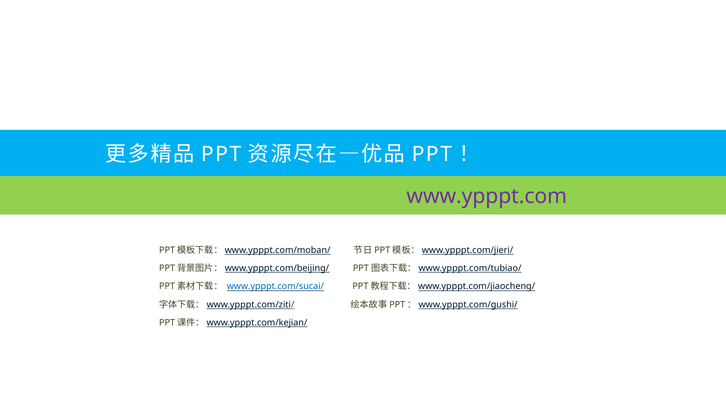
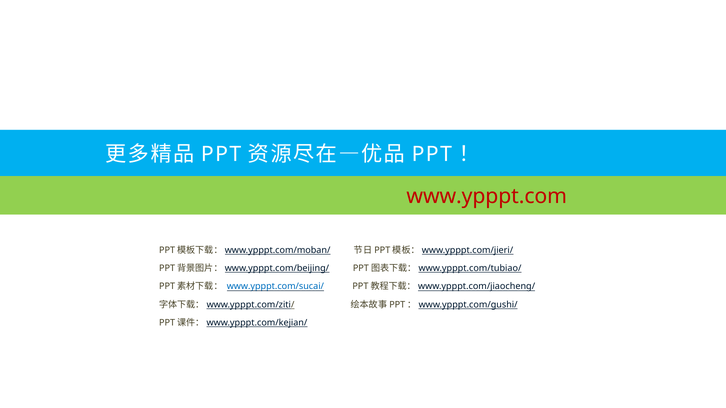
www.ypppt.com colour: purple -> red (487, 197)
